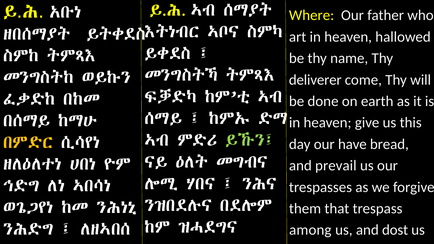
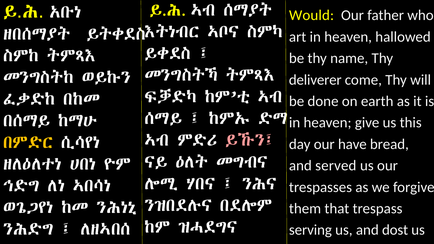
Where: Where -> Would (312, 15)
ይኹን፤ colour: light green -> pink (250, 140)
prevail: prevail -> served (336, 166)
among: among -> serving (310, 230)
